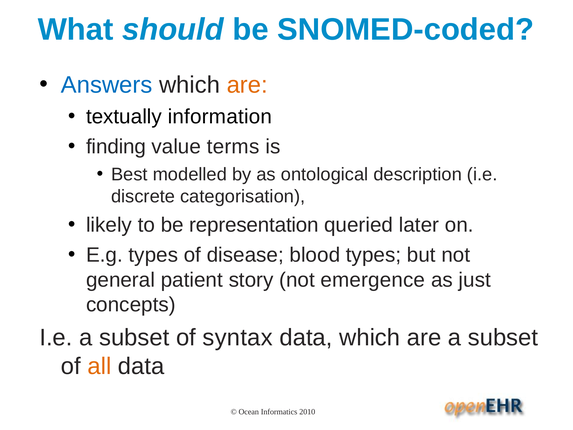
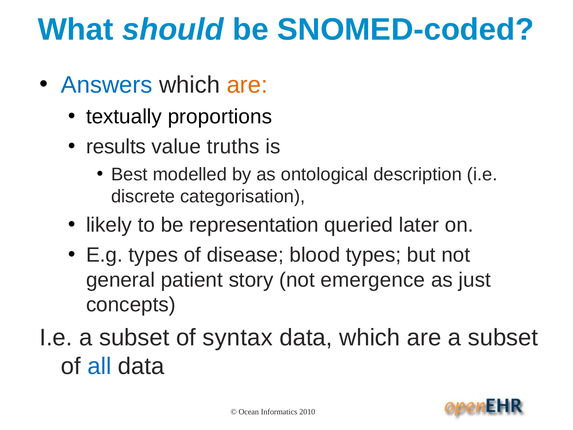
information: information -> proportions (220, 117)
finding: finding -> results (116, 147)
terms: terms -> truths (233, 147)
all colour: orange -> blue (99, 366)
